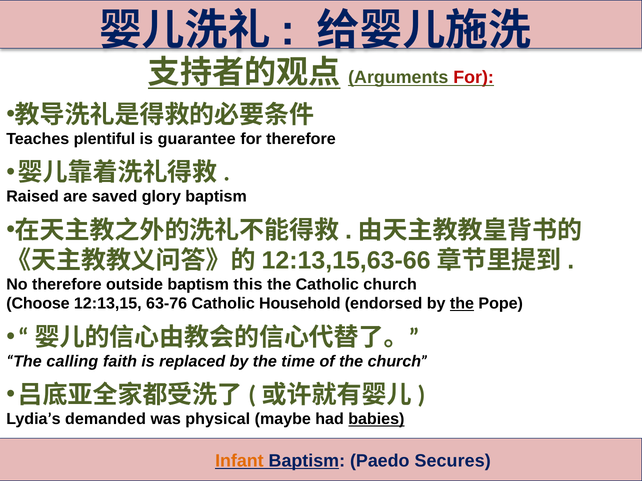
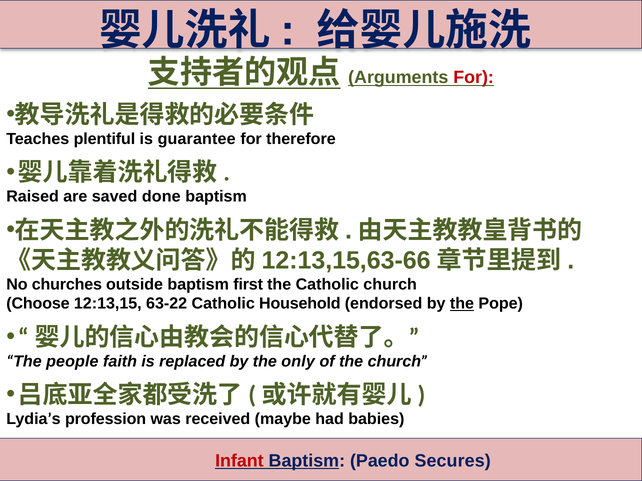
glory: glory -> done (161, 197)
No therefore: therefore -> churches (67, 285)
this: this -> first (248, 285)
63-76: 63-76 -> 63-22 (167, 304)
calling: calling -> people (72, 362)
time: time -> only (298, 362)
demanded: demanded -> profession (106, 419)
physical: physical -> received (218, 419)
babies underline: present -> none (376, 419)
Infant colour: orange -> red (239, 461)
